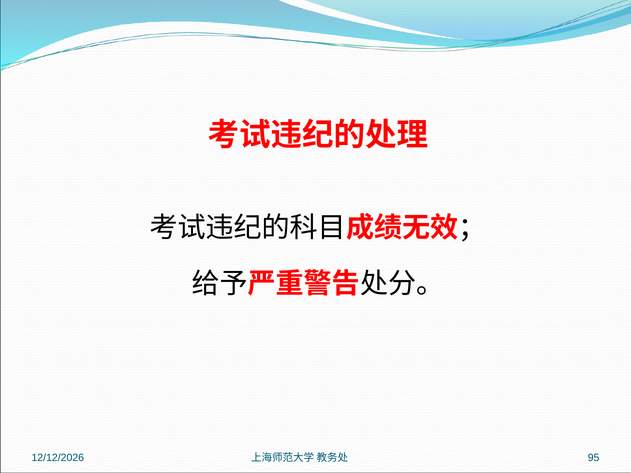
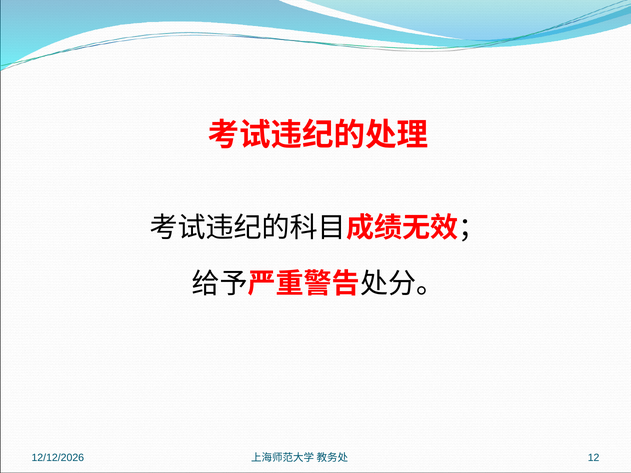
95: 95 -> 12 (594, 458)
